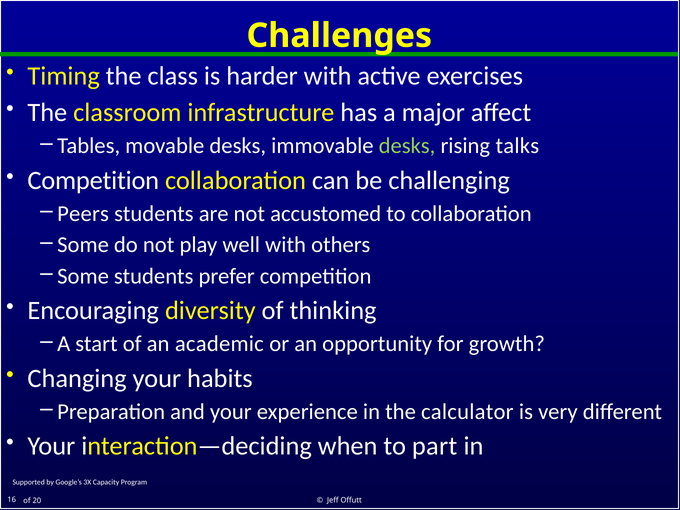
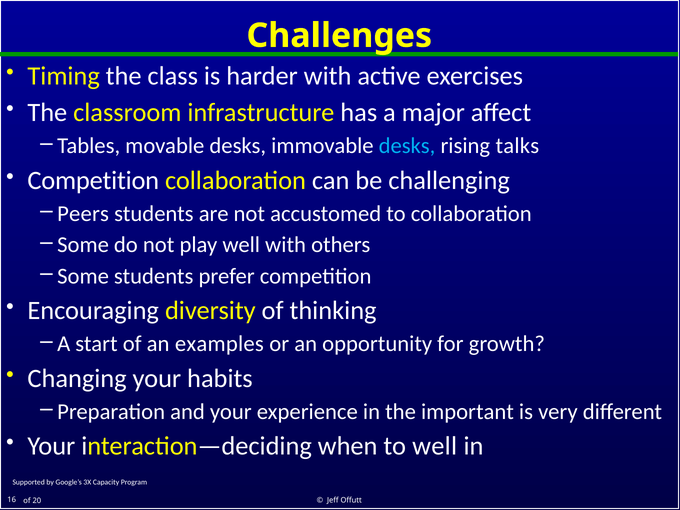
desks colour: light green -> light blue (407, 146)
academic: academic -> examples (219, 344)
calculator: calculator -> important (467, 412)
to part: part -> well (435, 446)
